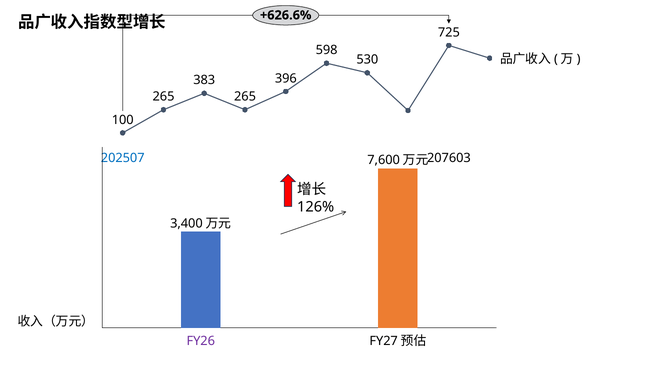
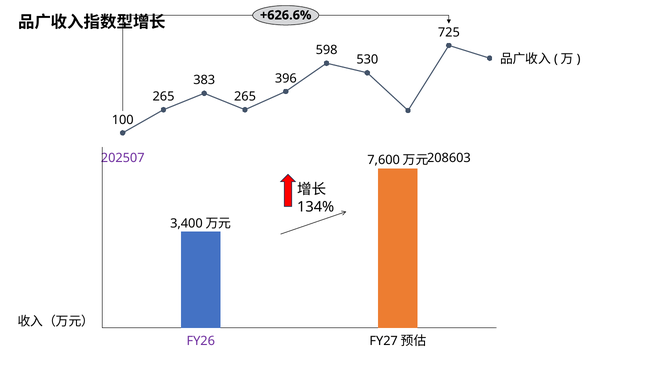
202507 colour: blue -> purple (123, 158)
207603: 207603 -> 208603 (449, 158)
126%: 126% -> 134% (316, 207)
